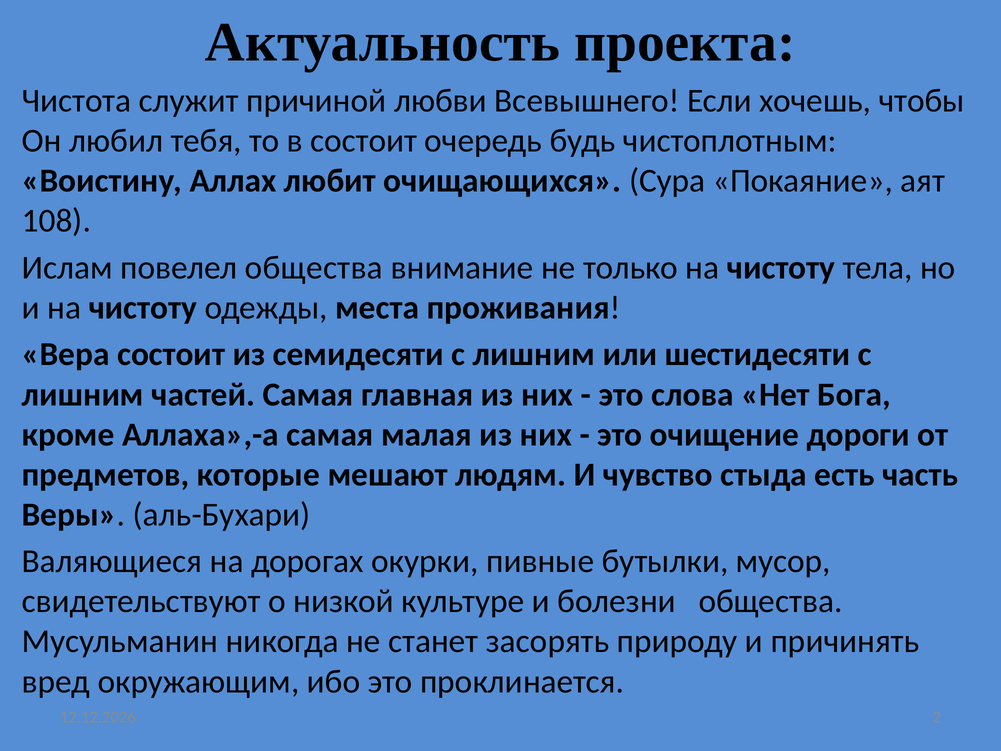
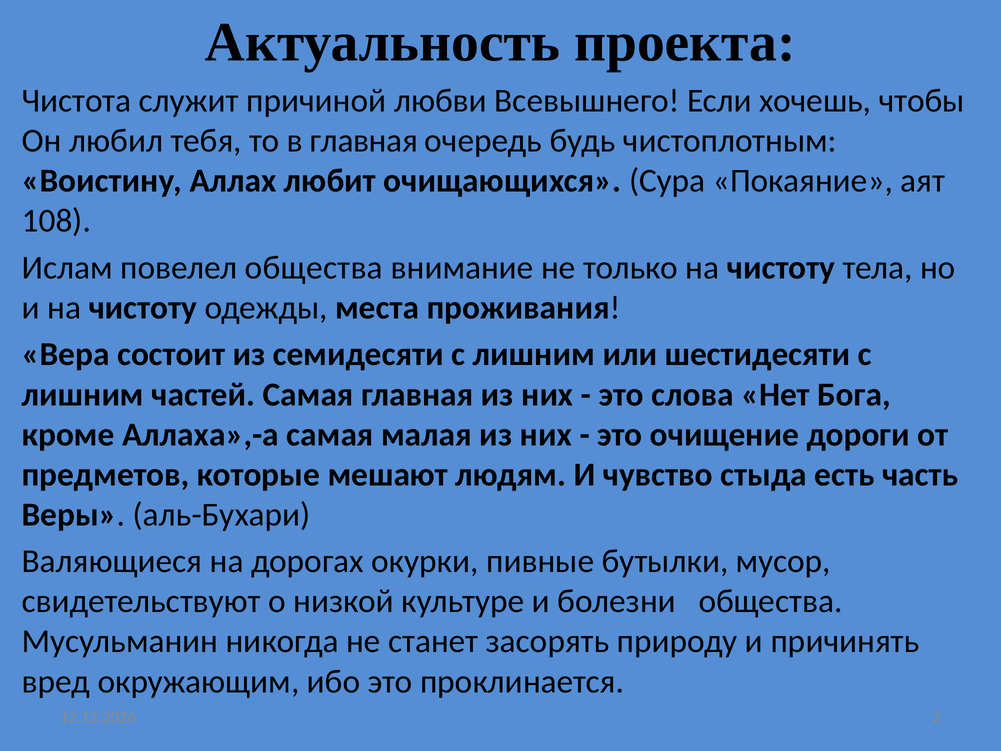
в состоит: состоит -> главная (364, 141)
